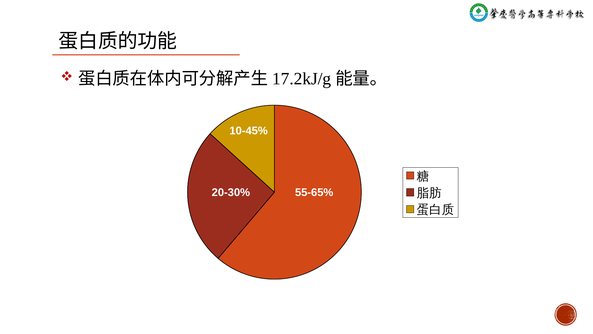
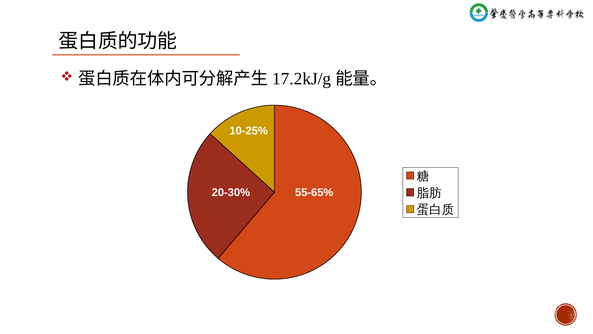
10-45%: 10-45% -> 10-25% (249, 131)
